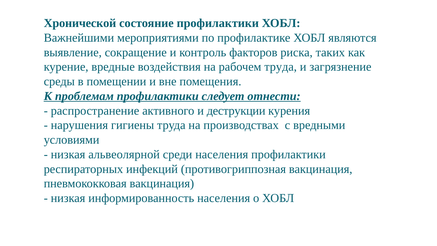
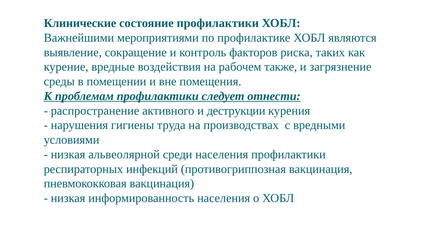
Хронической: Хронической -> Клинические (80, 23)
рабочем труда: труда -> также (281, 67)
